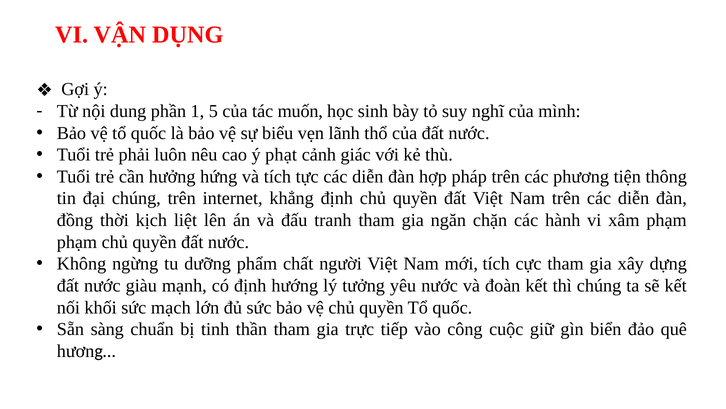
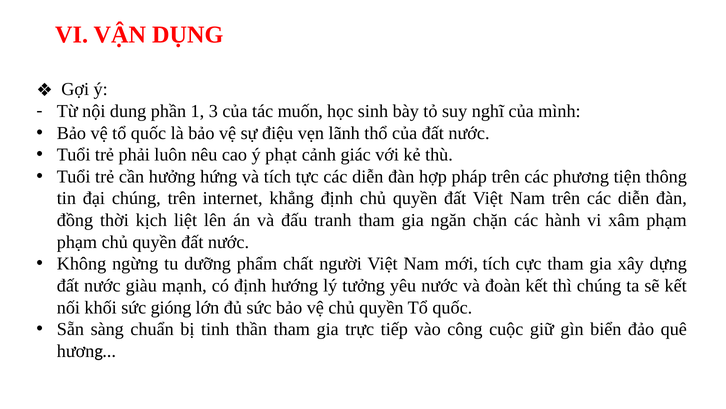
5: 5 -> 3 (213, 111)
biểu: biểu -> điệu (278, 133)
mạch: mạch -> gióng (171, 307)
